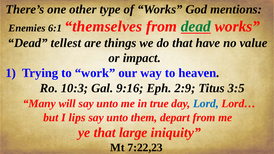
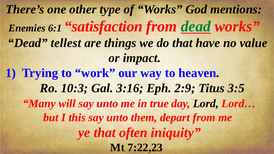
themselves: themselves -> satisfaction (103, 26)
9:16: 9:16 -> 3:16 (130, 88)
Lord colour: blue -> black (206, 104)
lips: lips -> this (77, 118)
large: large -> often (133, 133)
